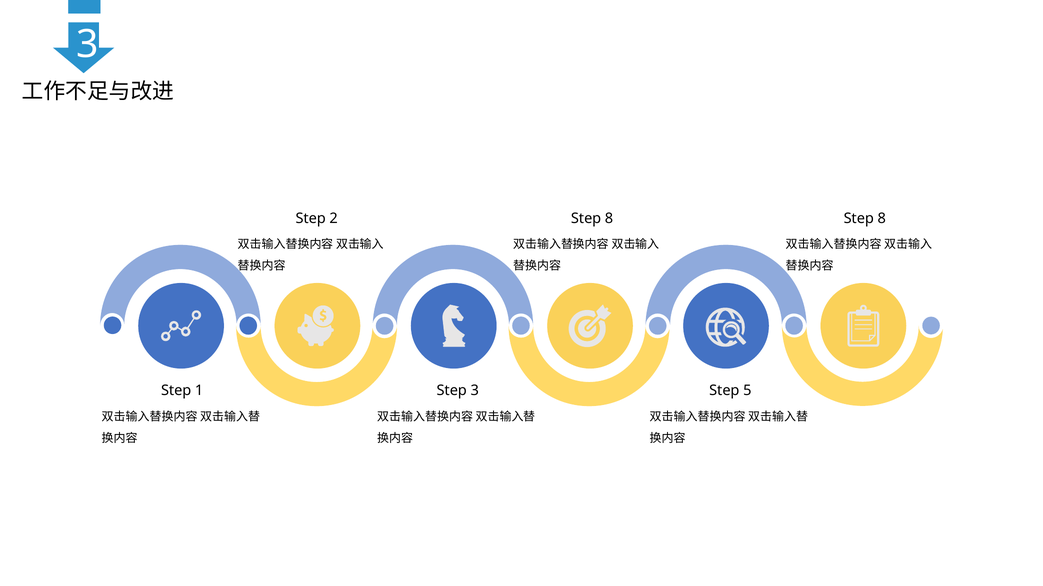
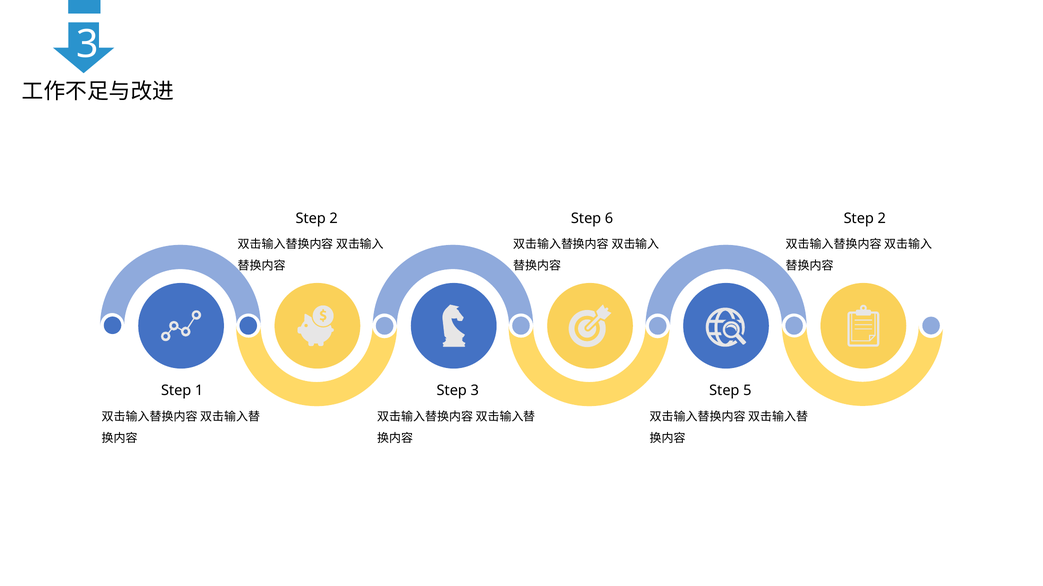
8: 8 -> 6 (609, 219)
8: 8 -> 2 (882, 219)
